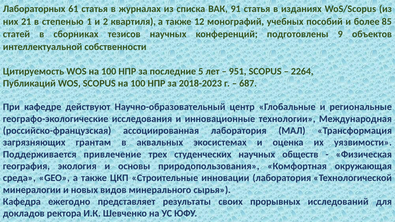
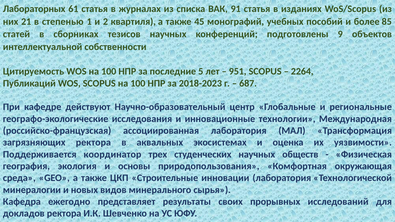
12: 12 -> 45 (199, 22)
загрязняющих грантам: грантам -> ректора (93, 143)
привлечение: привлечение -> координатор (112, 154)
